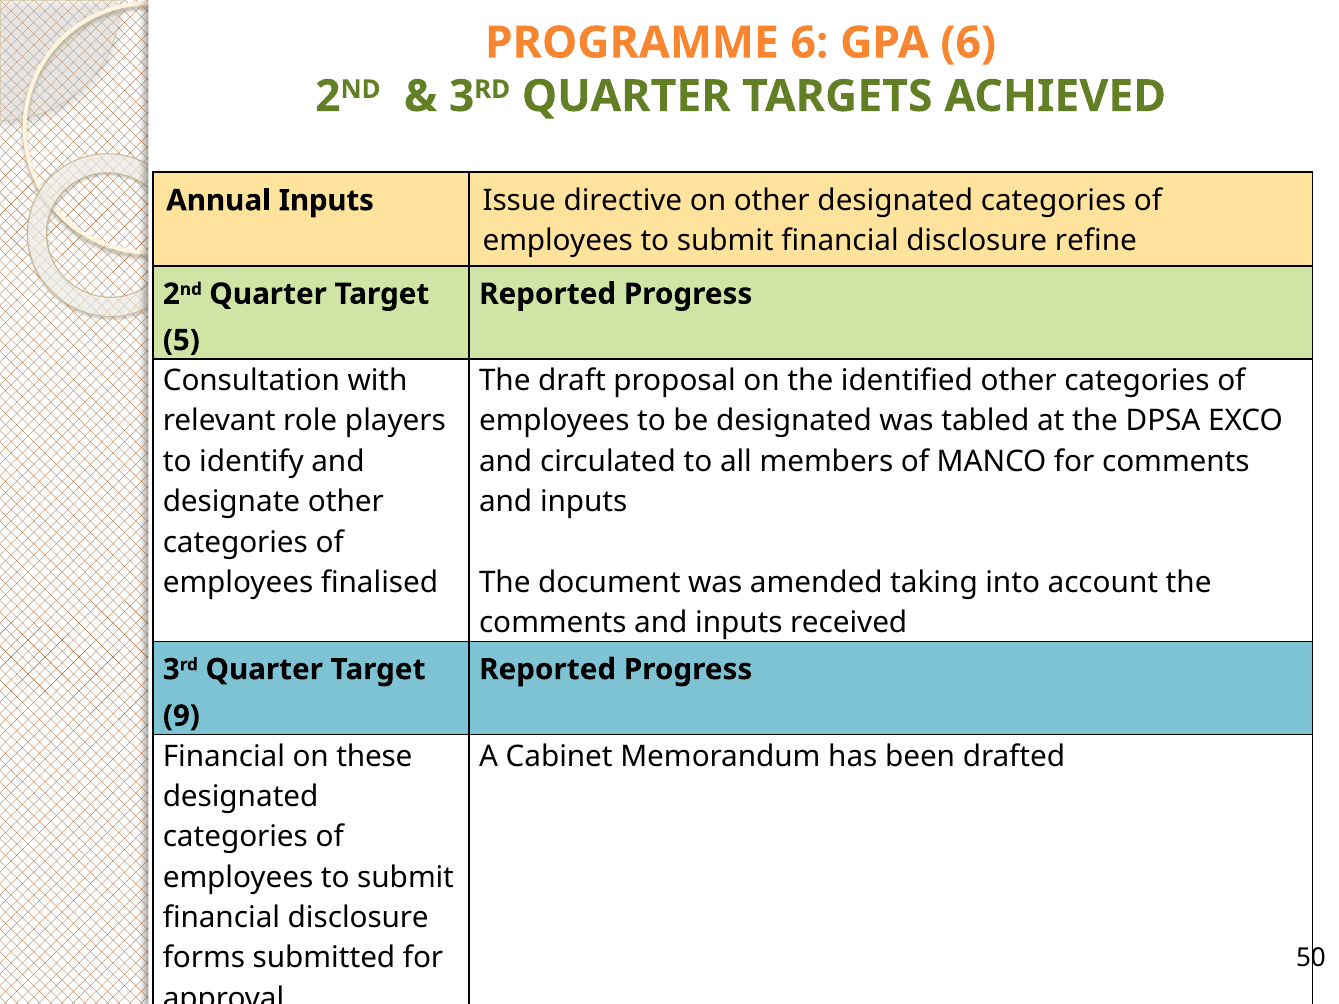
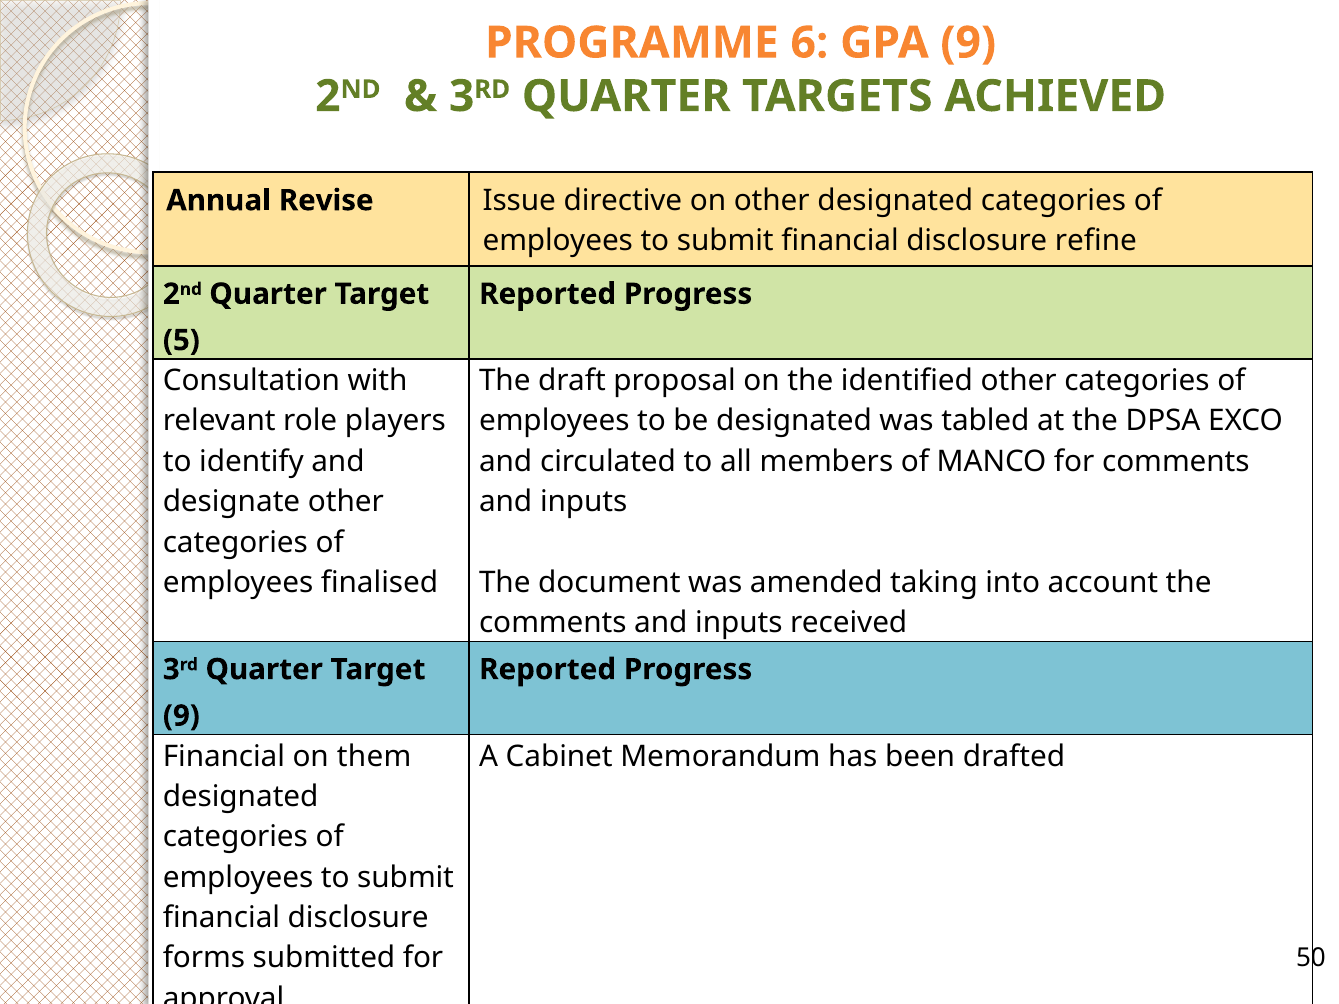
GPA 6: 6 -> 9 (968, 43)
Annual Inputs: Inputs -> Revise (326, 201)
these: these -> them (374, 756)
